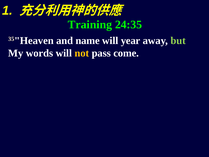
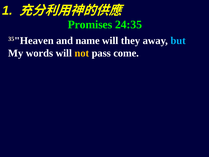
Training: Training -> Promises (90, 24)
year: year -> they (131, 41)
but colour: light green -> light blue (178, 41)
